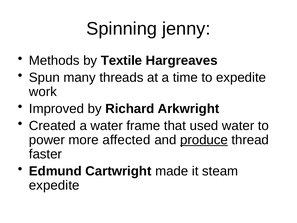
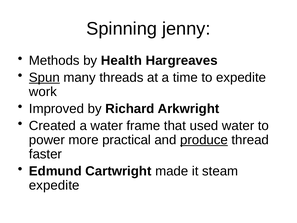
Textile: Textile -> Health (121, 61)
Spun underline: none -> present (44, 77)
affected: affected -> practical (127, 140)
